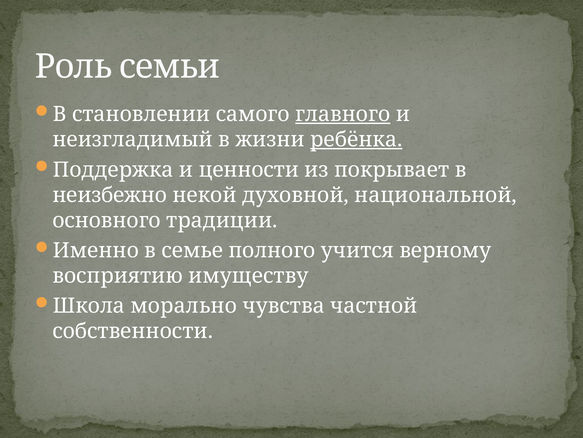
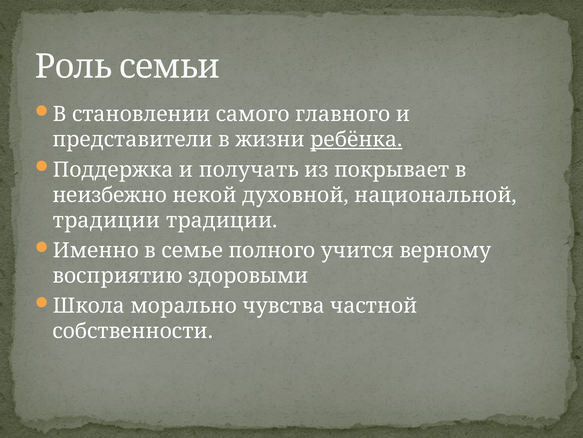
главного underline: present -> none (343, 114)
неизгладимый: неизгладимый -> представители (133, 139)
ценности: ценности -> получать (249, 170)
основного: основного -> традиции (106, 220)
имуществу: имуществу -> здоровыми (248, 275)
